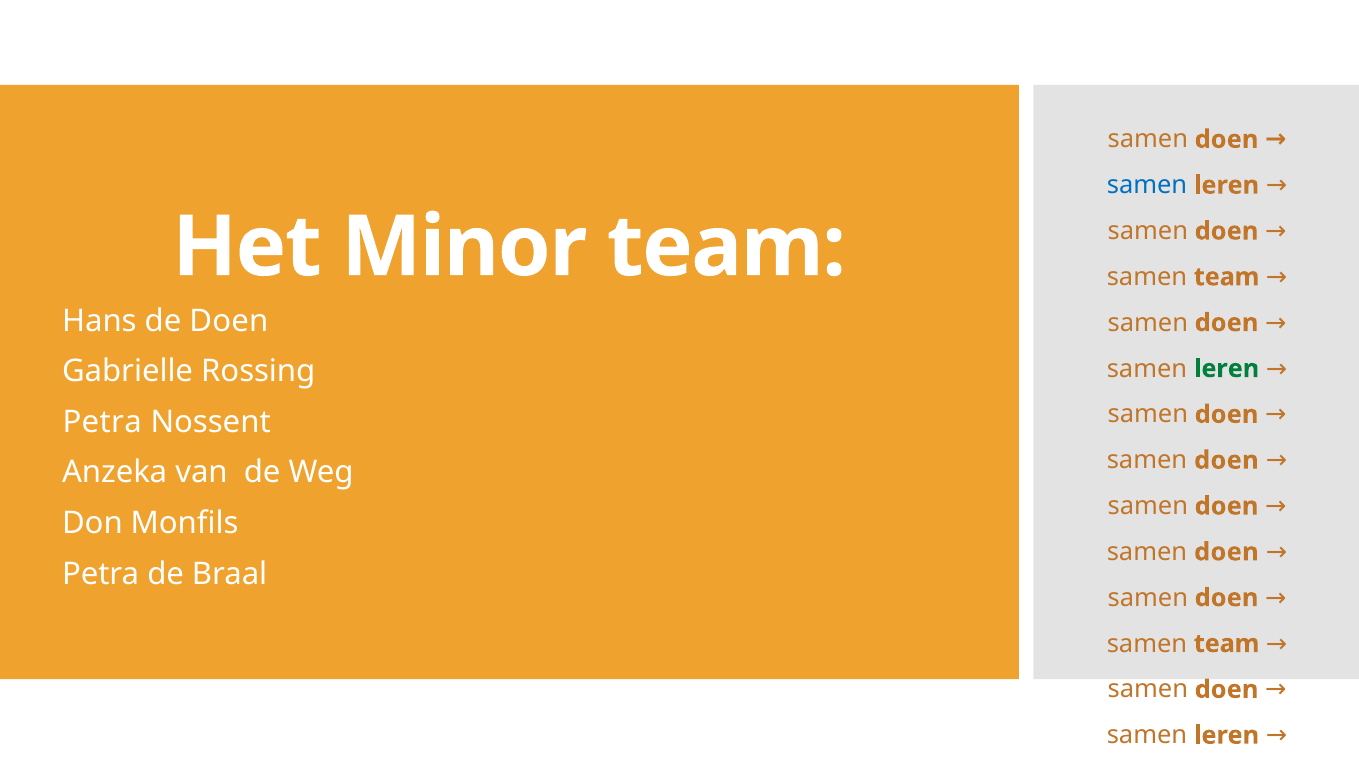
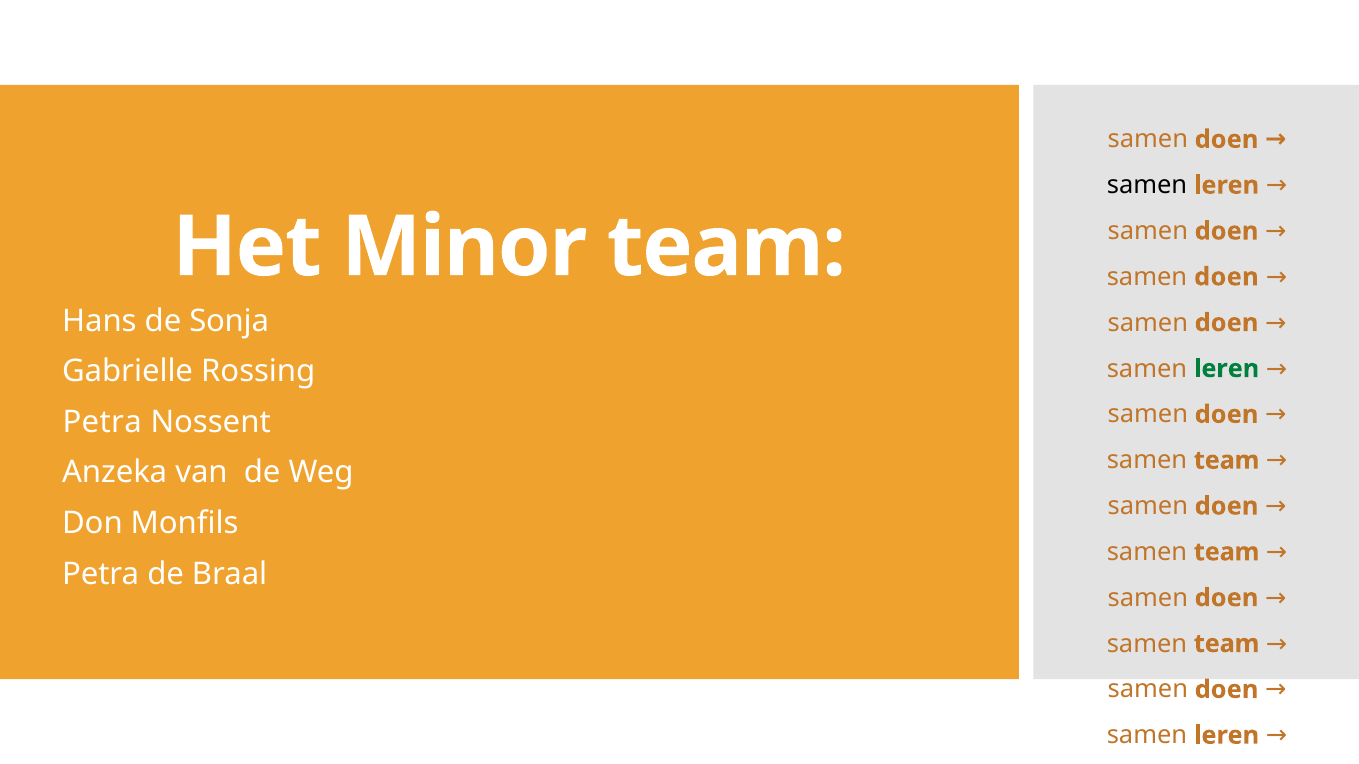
samen colour: blue -> black (1147, 185)
team: team -> doen (1226, 277)
de Doen: Doen -> Sonja (229, 321)
doen: doen -> team (1227, 461)
doen: doen -> team (1227, 552)
